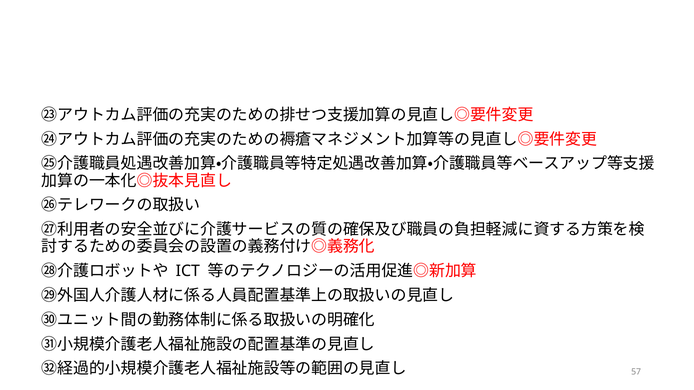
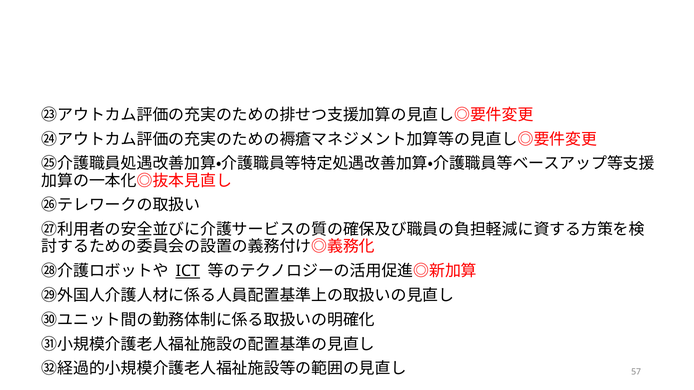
ICT underline: none -> present (188, 271)
